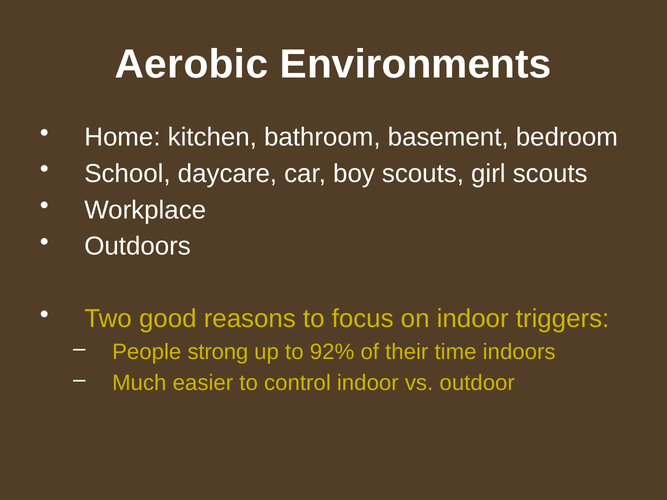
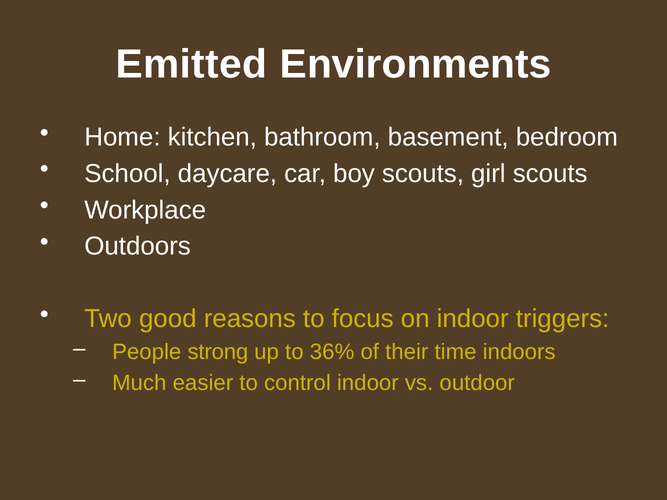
Aerobic: Aerobic -> Emitted (191, 65)
92%: 92% -> 36% (332, 352)
